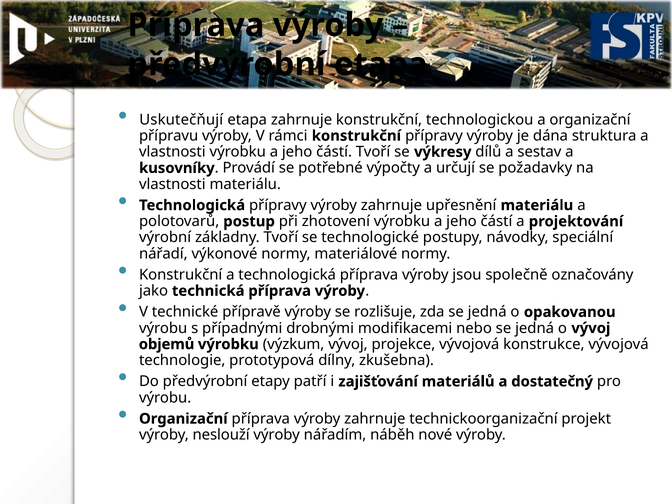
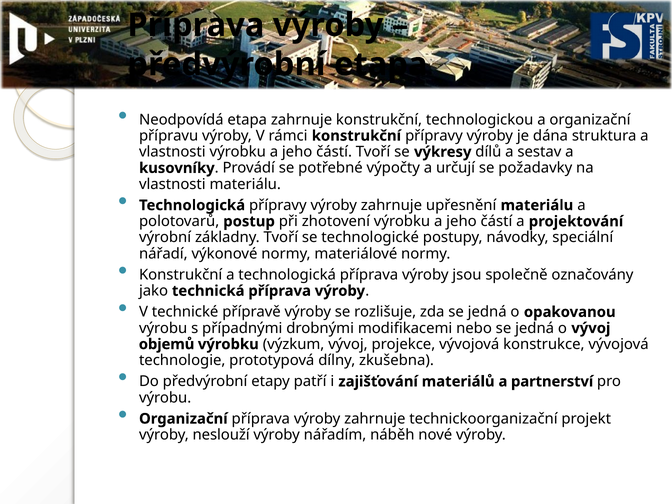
Uskutečňují: Uskutečňují -> Neodpovídá (181, 120)
dostatečný: dostatečný -> partnerství (552, 382)
